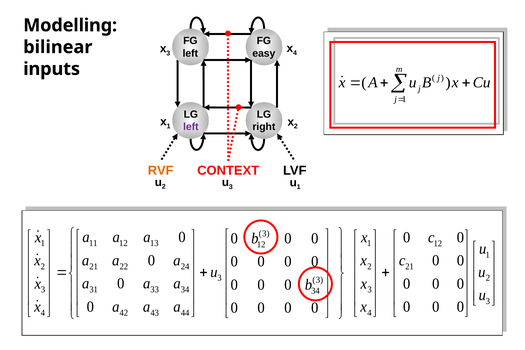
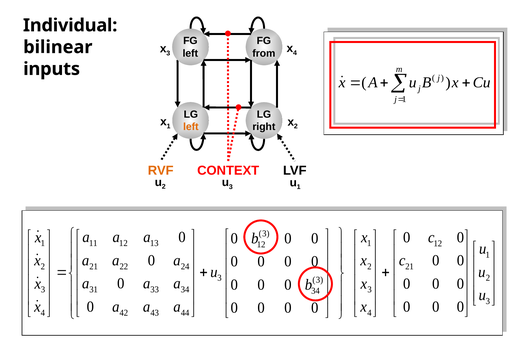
Modelling: Modelling -> Individual (70, 25)
easy: easy -> from (264, 53)
left colour: purple -> orange (191, 127)
